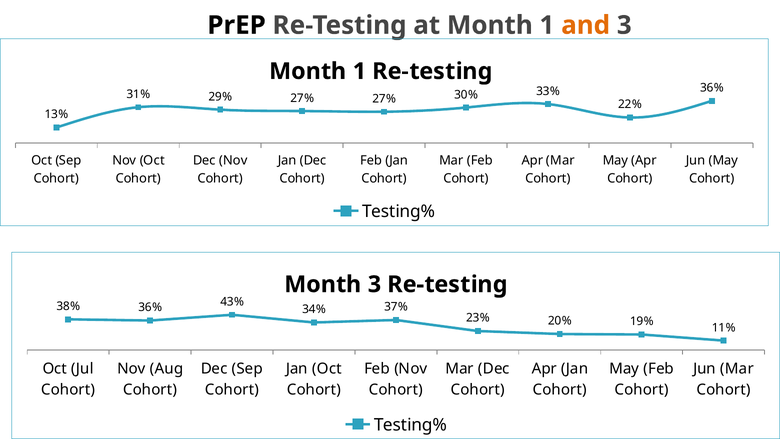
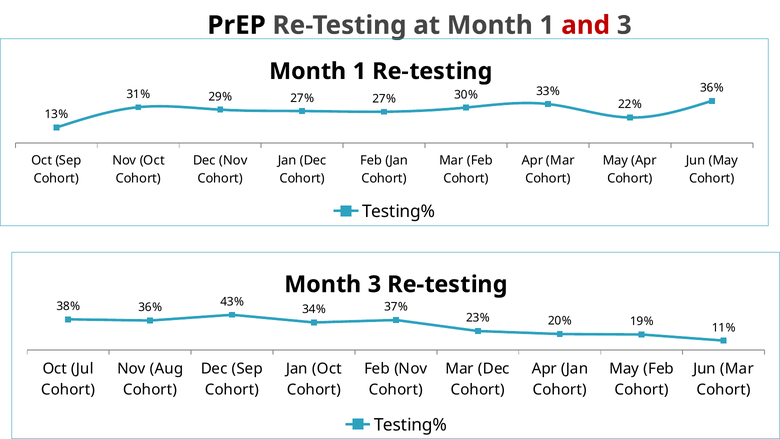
and colour: orange -> red (586, 25)
